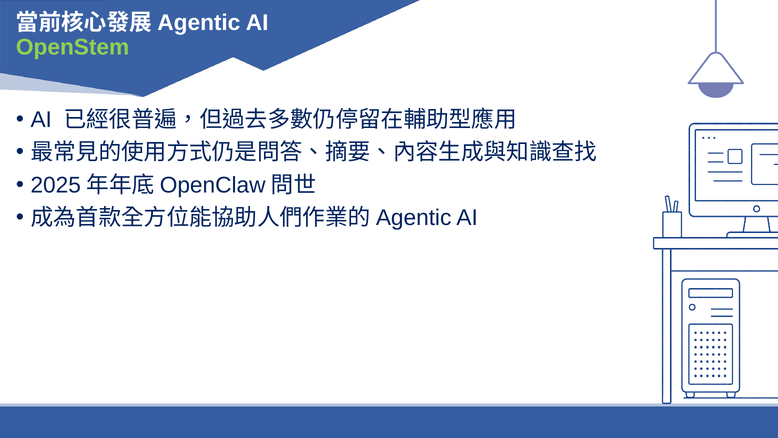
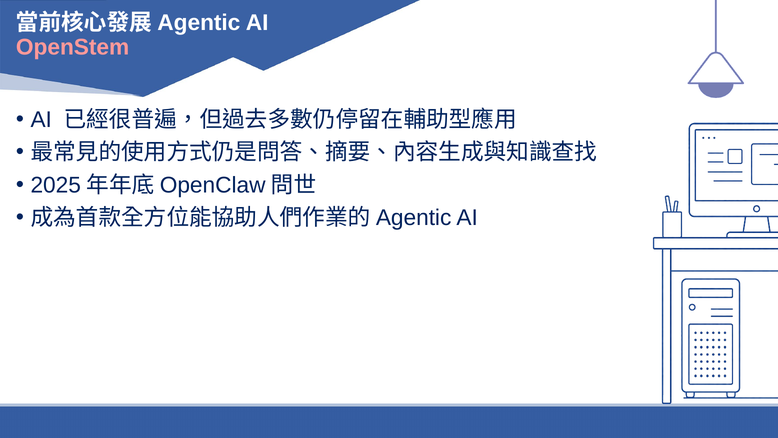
OpenStem colour: light green -> pink (73, 47)
